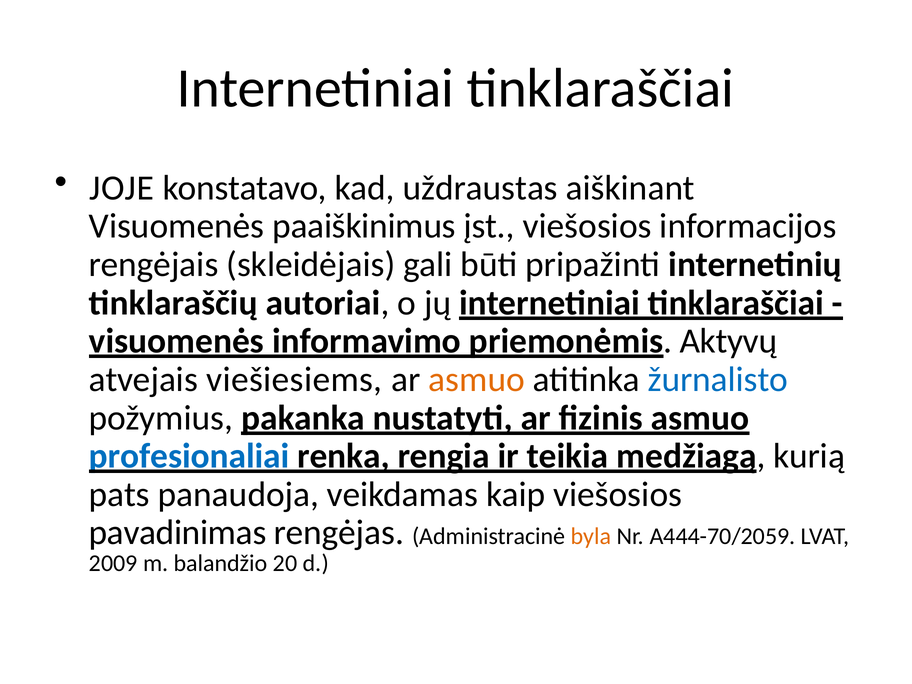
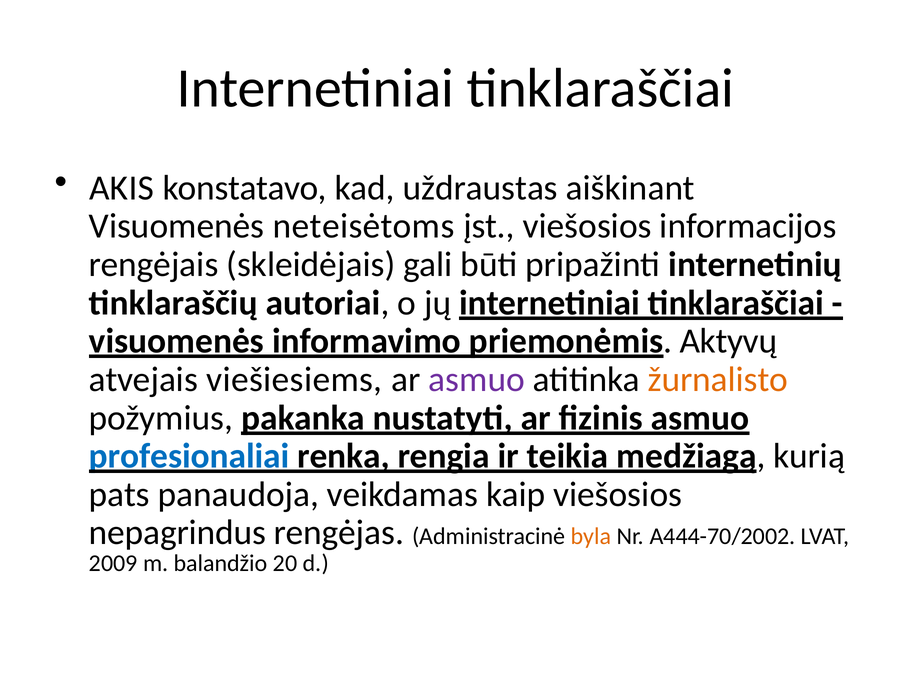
JOJE: JOJE -> AKIS (122, 188)
paaiškinimus: paaiškinimus -> neteisėtoms (364, 226)
asmuo colour: orange -> purple (477, 379)
žurnalisto colour: blue -> orange (718, 379)
pavadinimas: pavadinimas -> nepagrindus (177, 533)
A444-70/2059: A444-70/2059 -> A444-70/2002 (723, 536)
